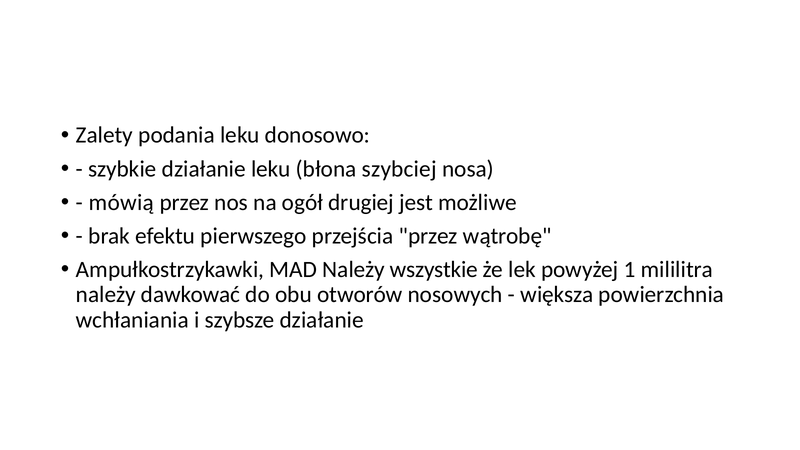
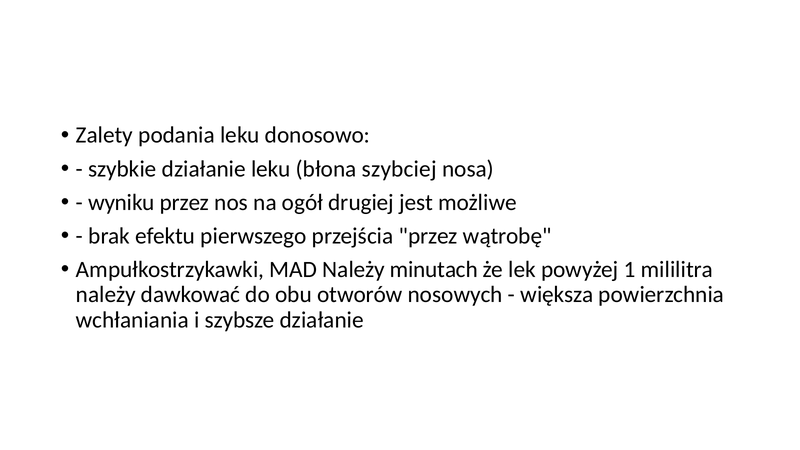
mówią: mówią -> wyniku (121, 202)
wszystkie: wszystkie -> minutach (434, 269)
